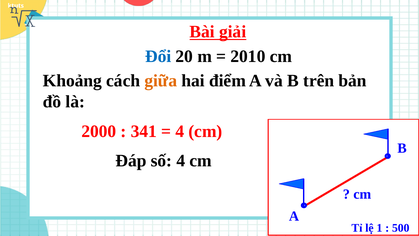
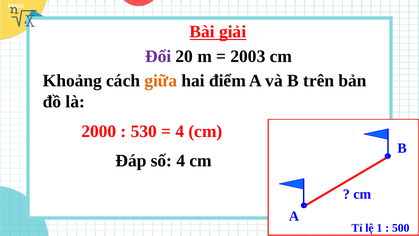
Đổi colour: blue -> purple (158, 56)
2010: 2010 -> 2003 (248, 56)
341: 341 -> 530 (144, 131)
